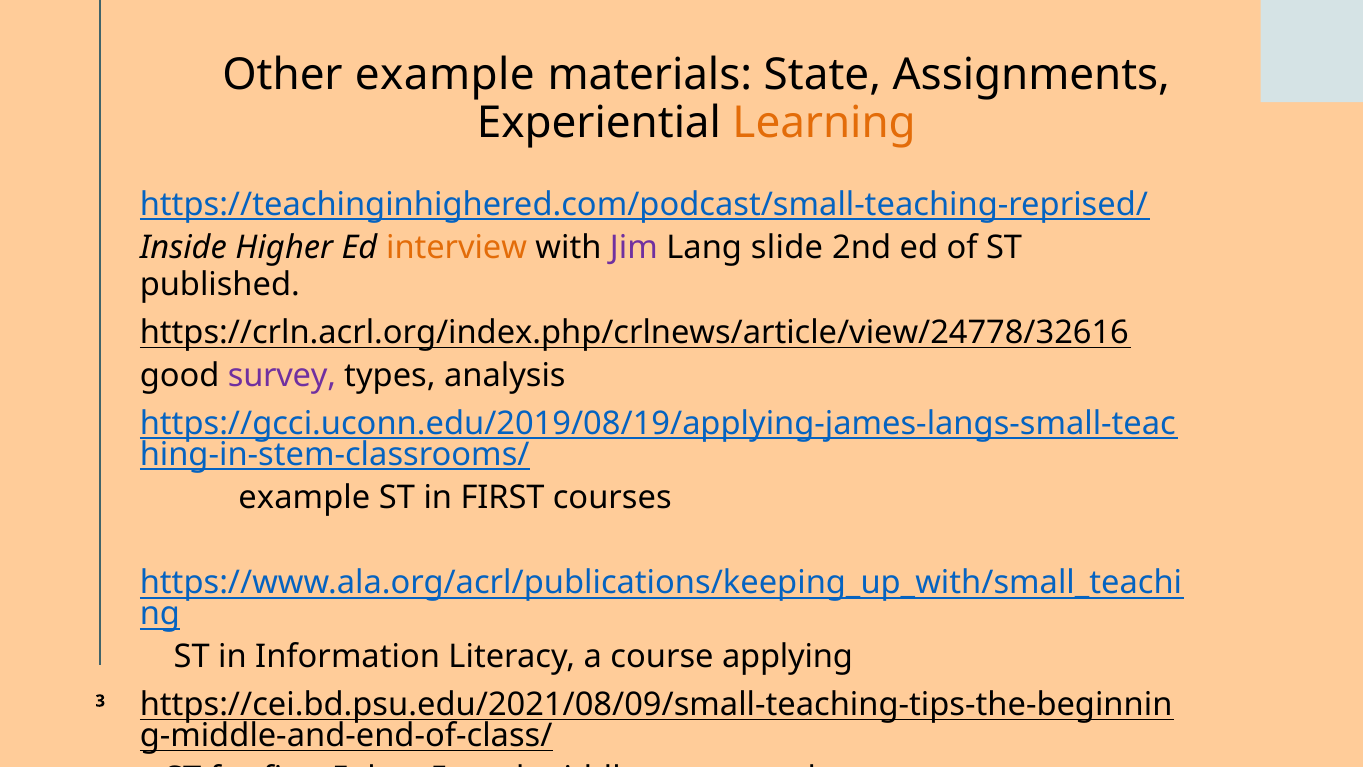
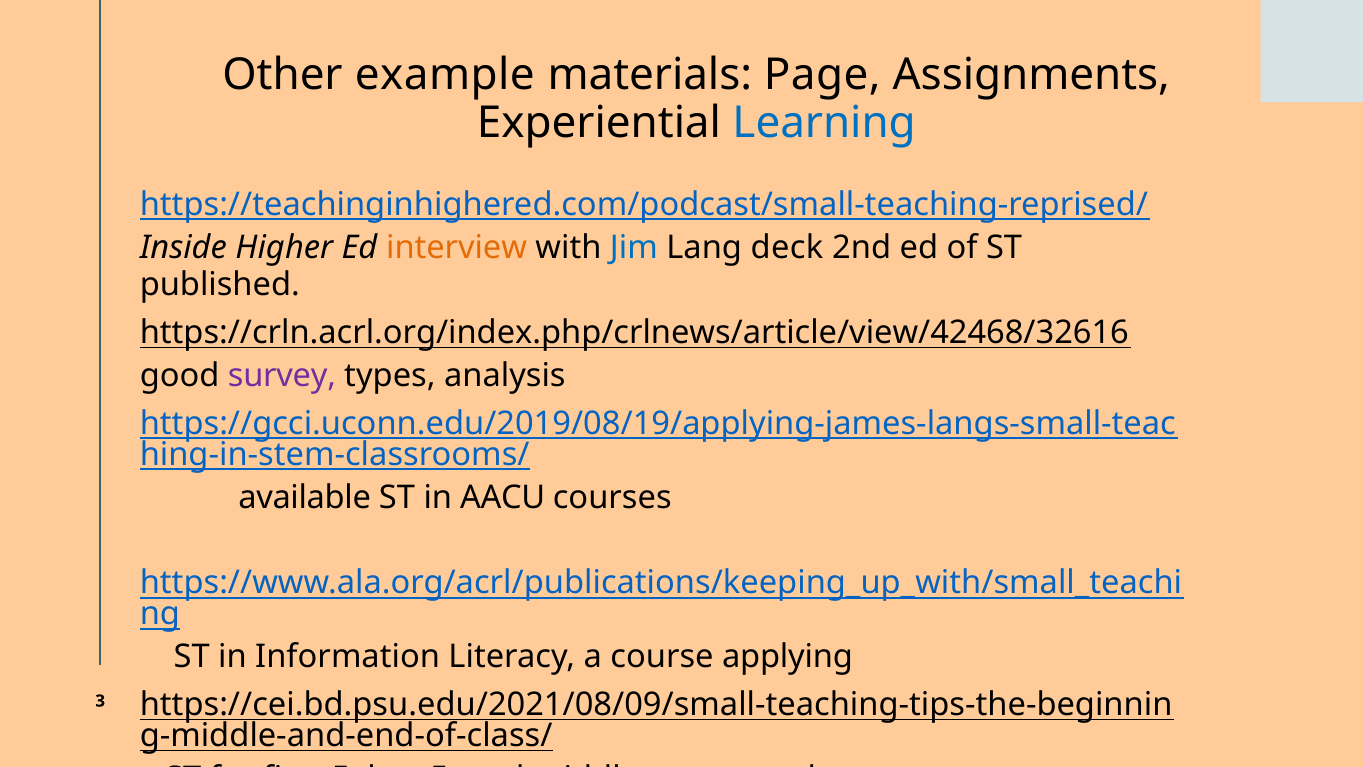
State: State -> Page (822, 75)
Learning colour: orange -> blue (824, 123)
Jim colour: purple -> blue (634, 247)
slide: slide -> deck (787, 247)
https://crln.acrl.org/index.php/crlnews/article/view/24778/32616: https://crln.acrl.org/index.php/crlnews/article/view/24778/32616 -> https://crln.acrl.org/index.php/crlnews/article/view/42468/32616 (634, 333)
example: example -> available (305, 497)
in FIRST: FIRST -> AACU (503, 497)
